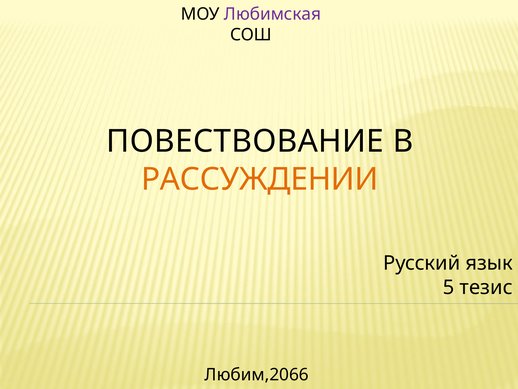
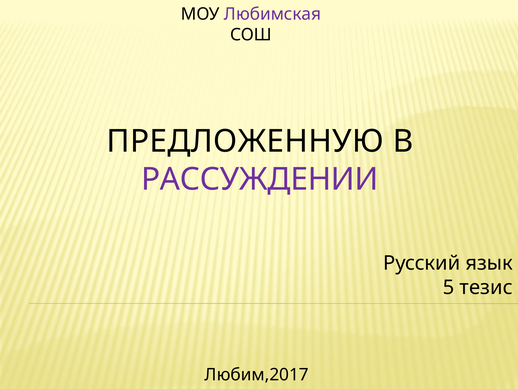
ПОВЕСТВОВАНИЕ: ПОВЕСТВОВАНИЕ -> ПРЕДЛОЖЕННУЮ (245, 141)
РАССУЖДЕНИИ colour: orange -> purple (260, 179)
Любим,2066: Любим,2066 -> Любим,2017 (257, 374)
